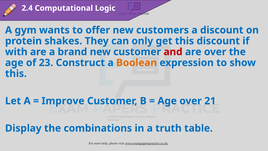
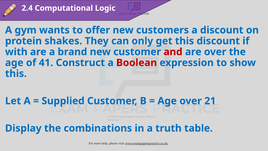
23: 23 -> 41 (46, 63)
Boolean colour: orange -> red (137, 63)
Improve: Improve -> Supplied (63, 101)
